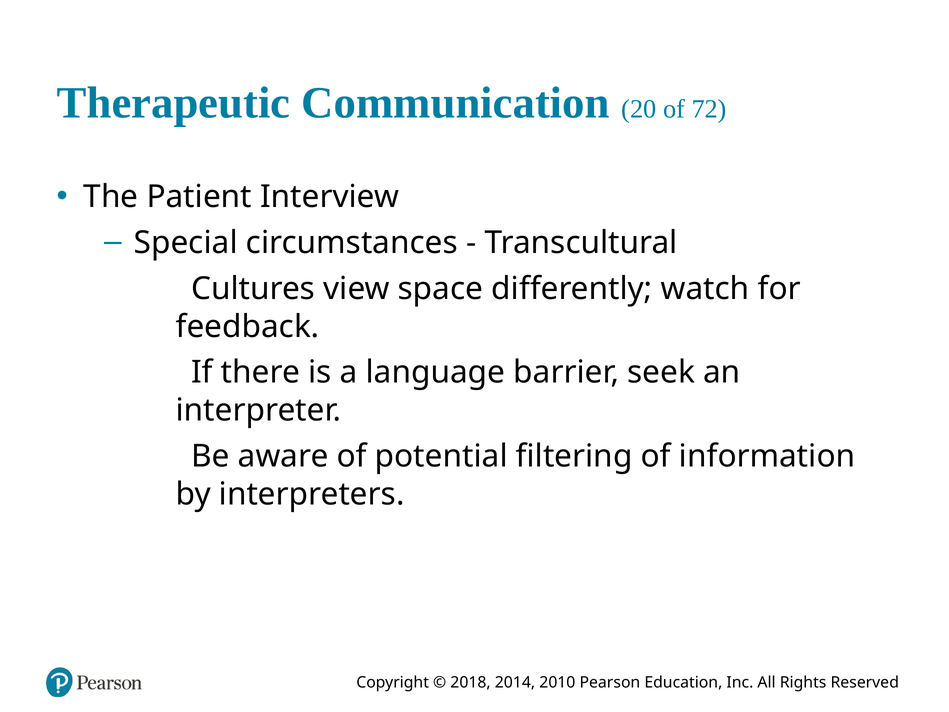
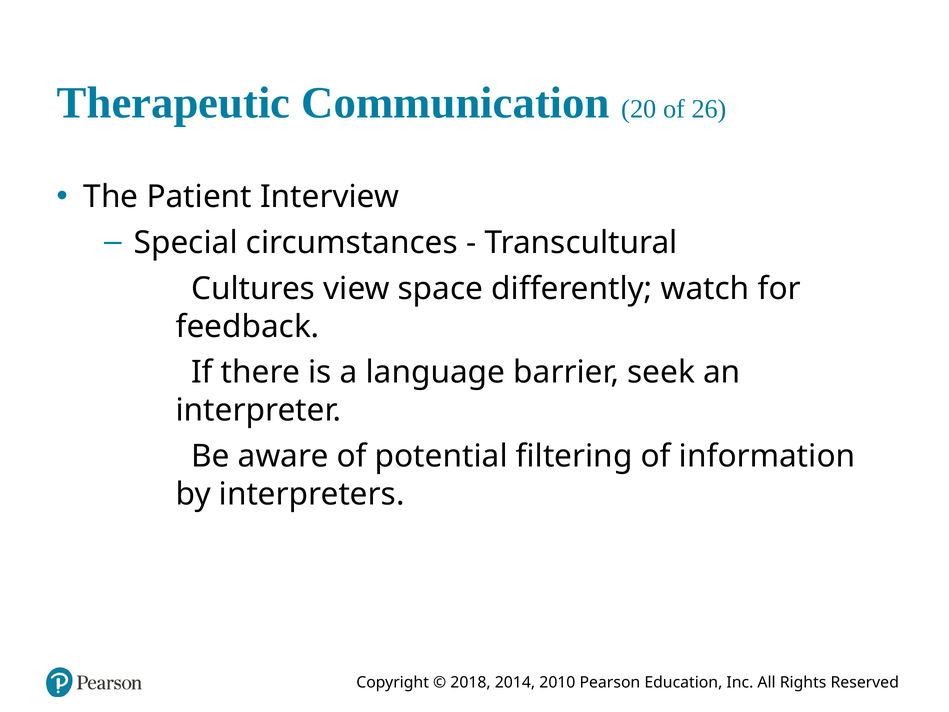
72: 72 -> 26 (709, 109)
